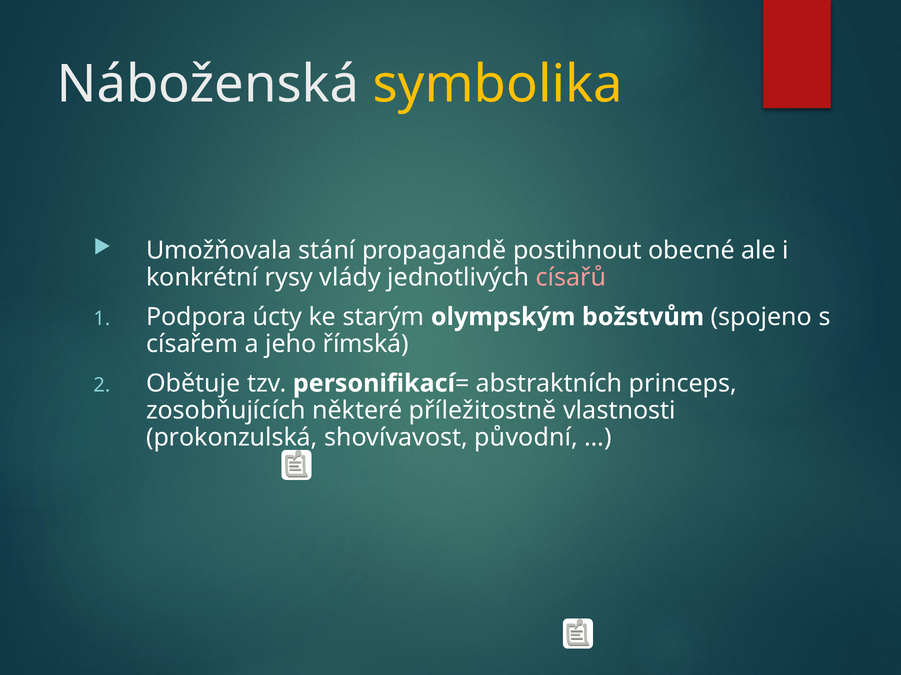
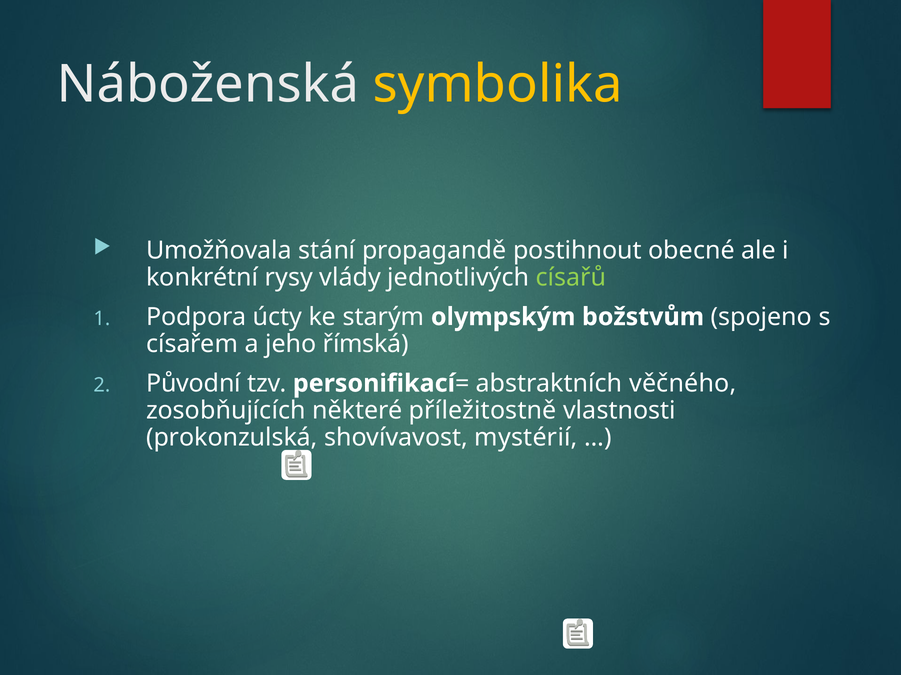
císařů colour: pink -> light green (571, 278)
Obětuje: Obětuje -> Původní (193, 384)
princeps: princeps -> věčného (683, 384)
původní: původní -> mystérií (526, 438)
